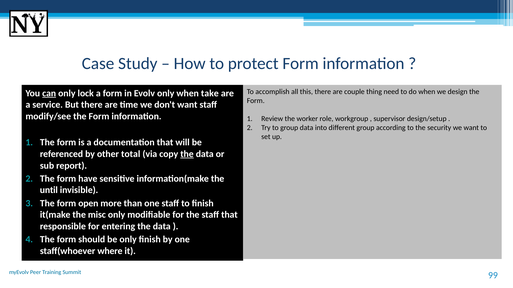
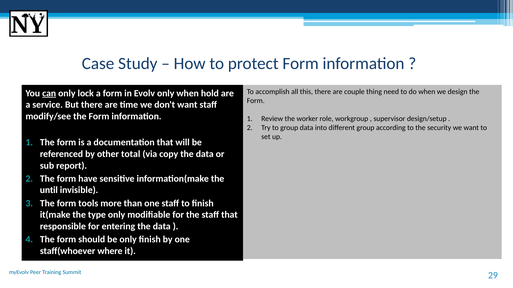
take: take -> hold (210, 93)
the underline: present -> none (187, 154)
open: open -> tools (88, 204)
misc: misc -> type (97, 215)
99: 99 -> 29 (493, 276)
